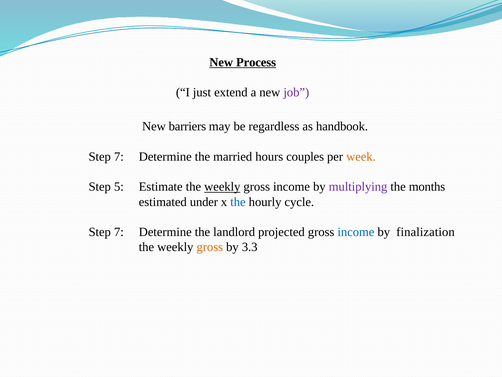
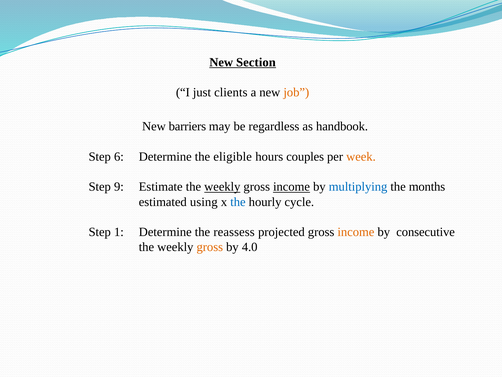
Process: Process -> Section (256, 62)
extend: extend -> clients (231, 92)
job colour: purple -> orange (296, 92)
7: 7 -> 6 (119, 156)
married: married -> eligible (233, 156)
5: 5 -> 9 (119, 187)
income underline: none -> present (292, 187)
multiplying colour: purple -> blue (358, 187)
under: under -> using (204, 202)
7: 7 -> 1 (119, 232)
landlord: landlord -> reassess (234, 232)
income colour: blue -> orange (356, 232)
finalization: finalization -> consecutive (426, 232)
3.3: 3.3 -> 4.0 (250, 247)
